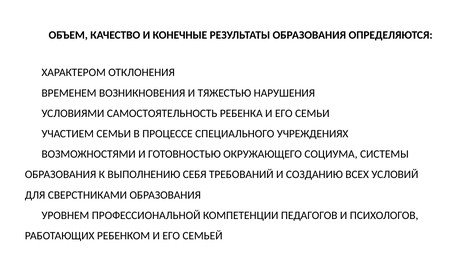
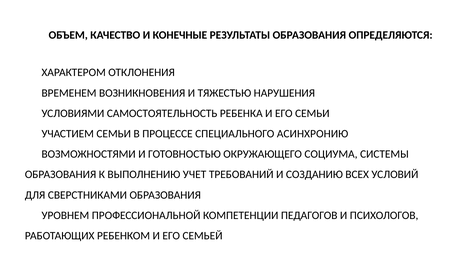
УЧРЕЖДЕНИЯХ: УЧРЕЖДЕНИЯХ -> АСИНХРОНИЮ (313, 134)
СЕБЯ: СЕБЯ -> УЧЕТ (195, 174)
